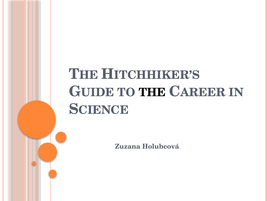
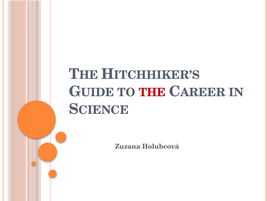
THE colour: black -> red (152, 92)
